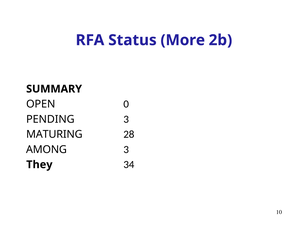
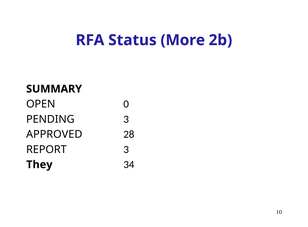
MATURING: MATURING -> APPROVED (54, 134)
AMONG: AMONG -> REPORT (46, 149)
